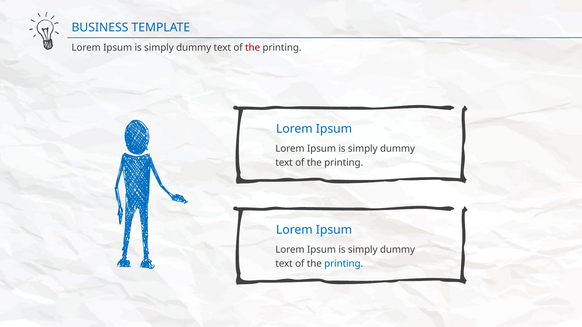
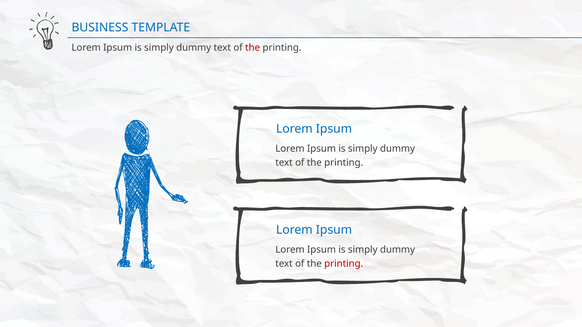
printing colour: blue -> red (344, 264)
